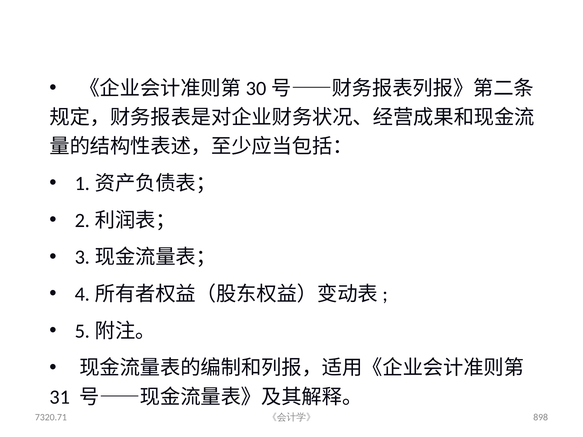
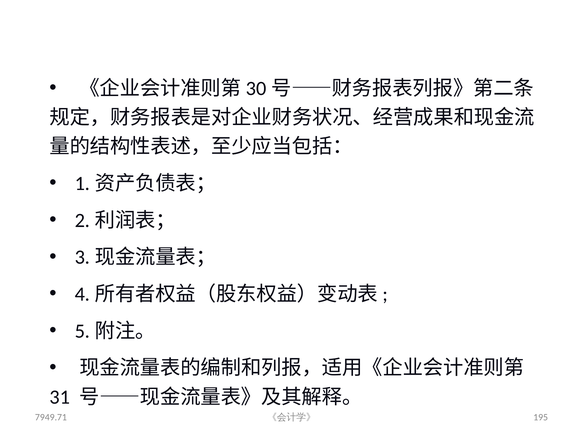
7320.71: 7320.71 -> 7949.71 (51, 418)
898: 898 -> 195 (541, 417)
